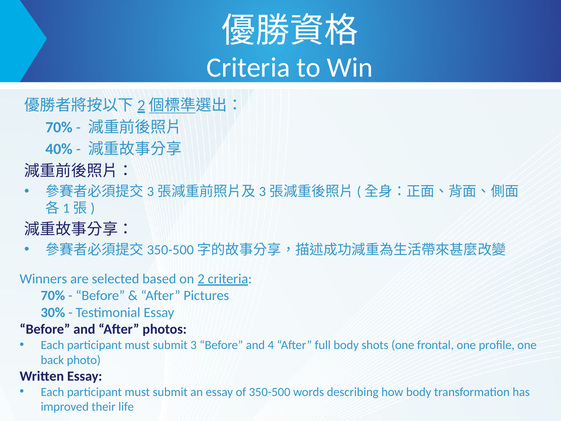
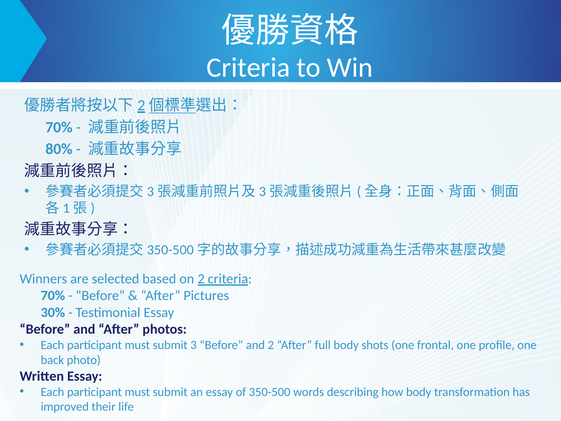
40%: 40% -> 80% (59, 149)
and 4: 4 -> 2 (271, 345)
